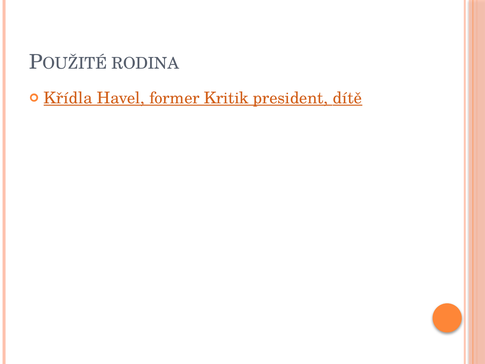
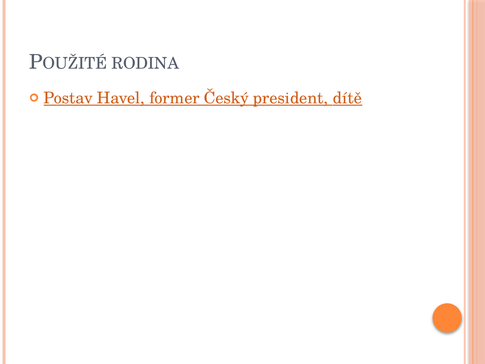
Křídla: Křídla -> Postav (68, 98)
Kritik: Kritik -> Český (226, 98)
